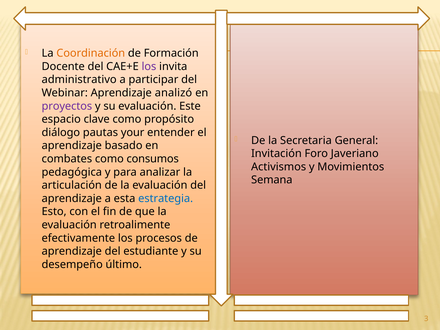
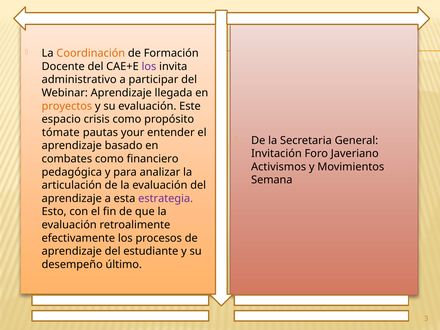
analizó: analizó -> llegada (174, 93)
proyectos colour: purple -> orange (67, 106)
clave: clave -> crisis (97, 119)
diálogo: diálogo -> tómate (61, 132)
consumos: consumos -> financiero (153, 159)
estrategia colour: blue -> purple (166, 198)
